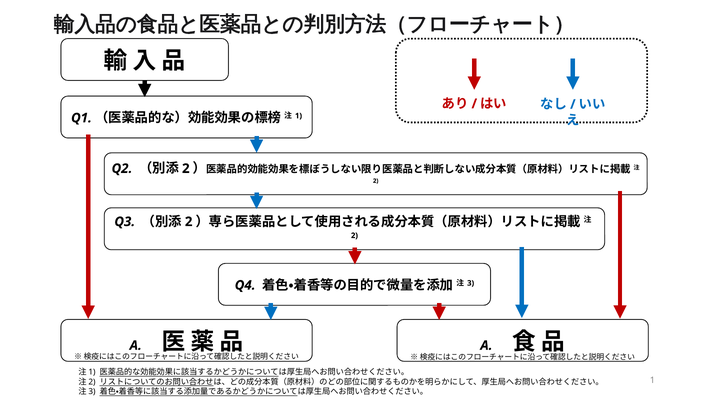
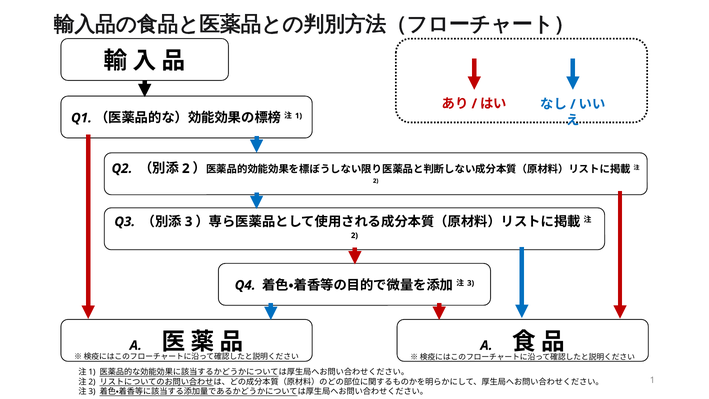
2: 2 -> 3 (189, 222)
